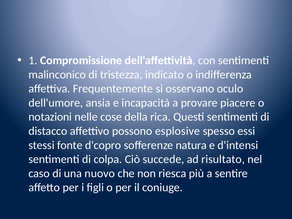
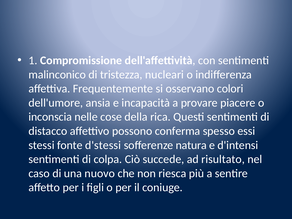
indicato: indicato -> nucleari (165, 75)
oculo: oculo -> colori (230, 89)
notazioni: notazioni -> inconscia (50, 117)
esplosive: esplosive -> conferma (178, 131)
d'copro: d'copro -> d'stessi (103, 145)
